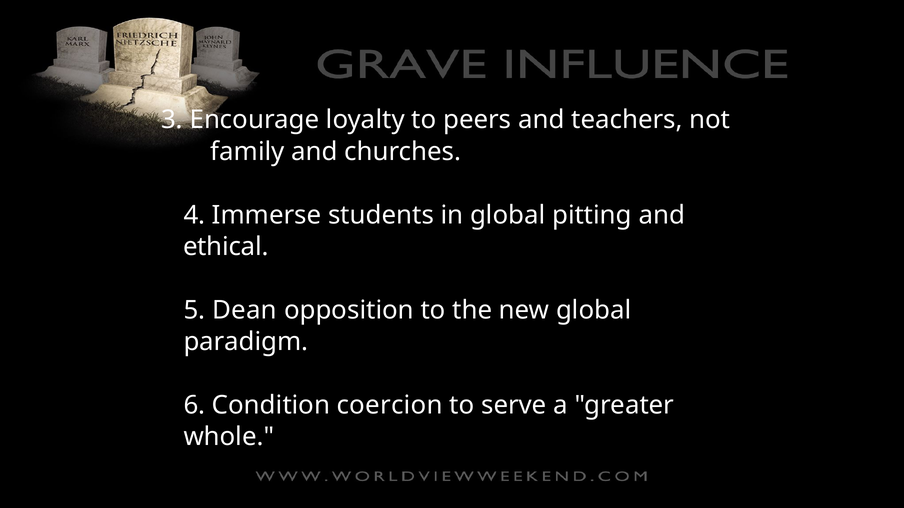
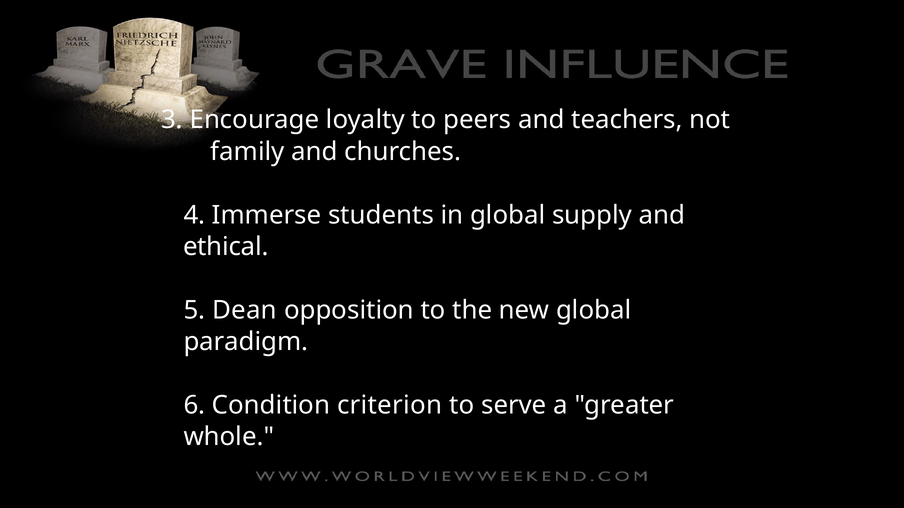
pitting: pitting -> supply (592, 215)
coercion: coercion -> criterion (390, 406)
